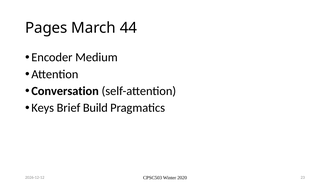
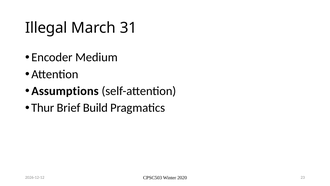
Pages: Pages -> Illegal (46, 28)
44: 44 -> 31 (128, 28)
Conversation: Conversation -> Assumptions (65, 91)
Keys: Keys -> Thur (43, 108)
